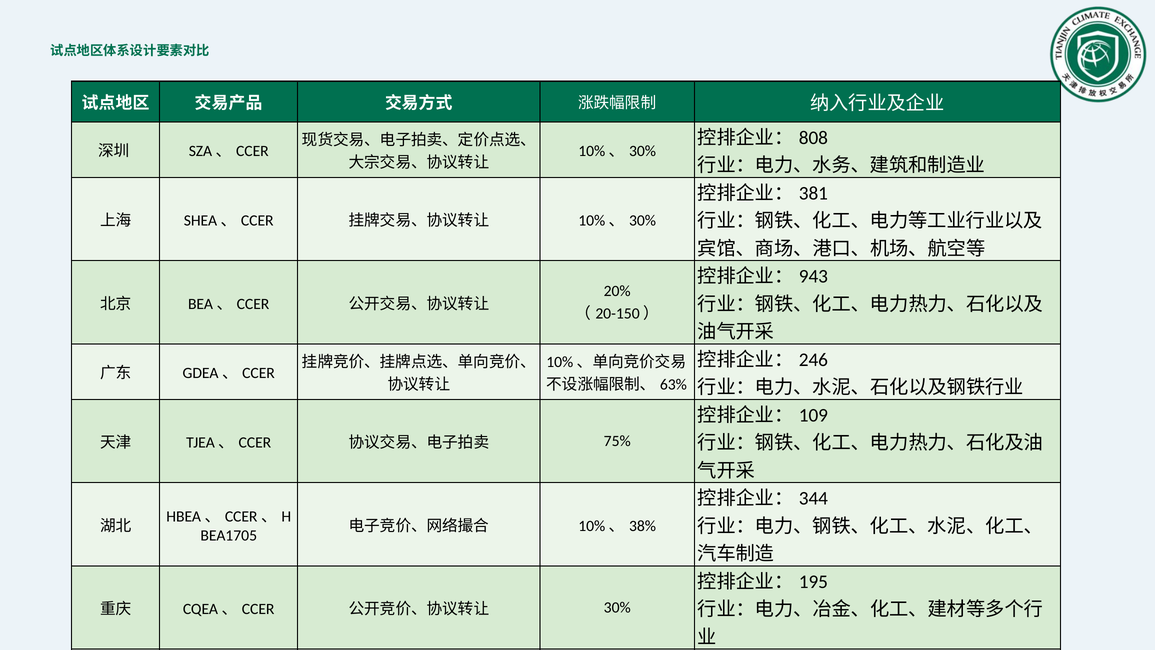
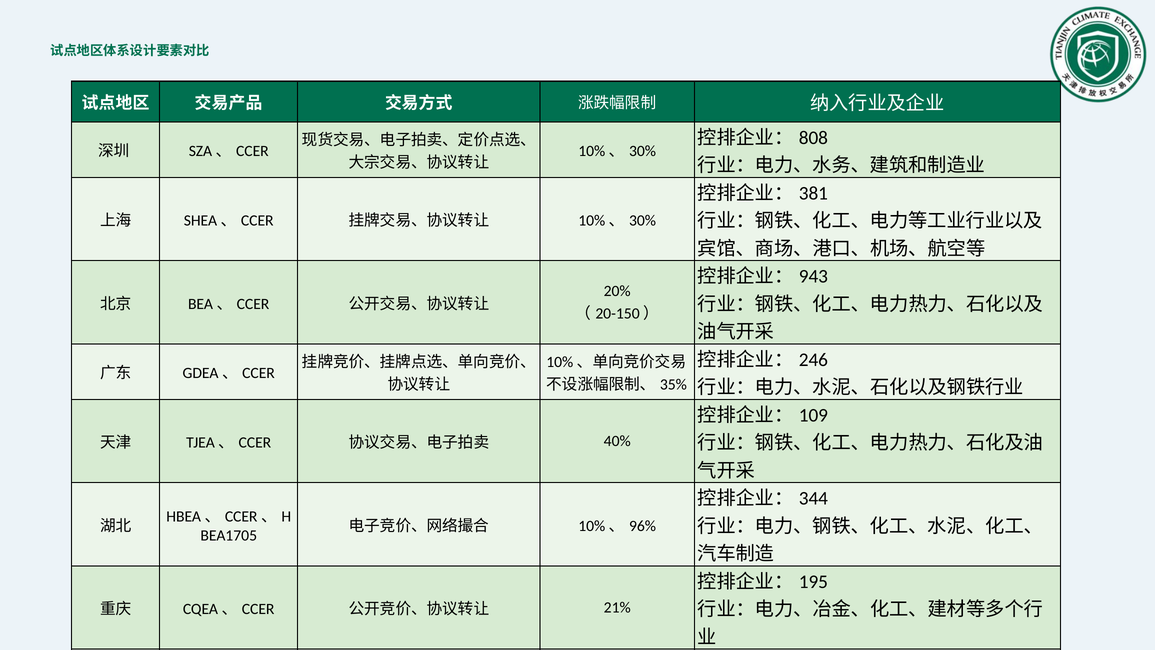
63%: 63% -> 35% (673, 384)
75%: 75% -> 40% (617, 441)
38%: 38% -> 96% (643, 526)
30%: 30% -> 21% (617, 607)
